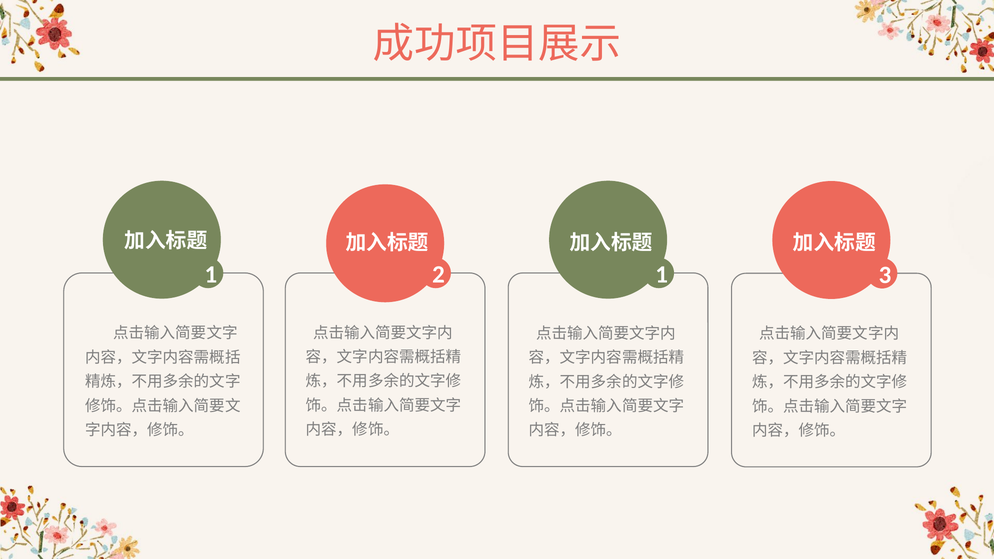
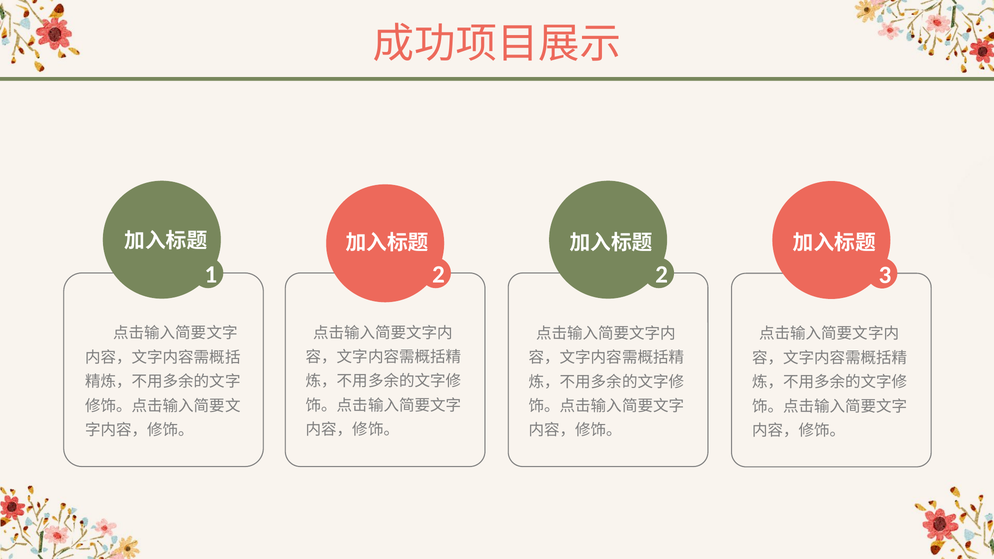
2 1: 1 -> 2 (662, 275)
